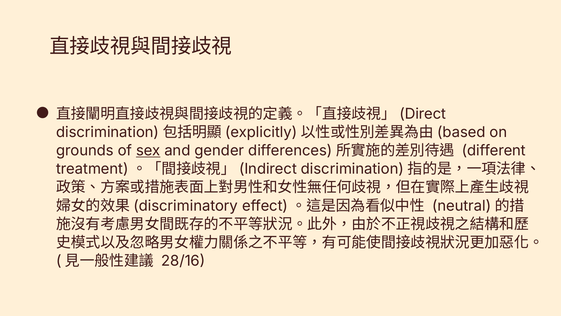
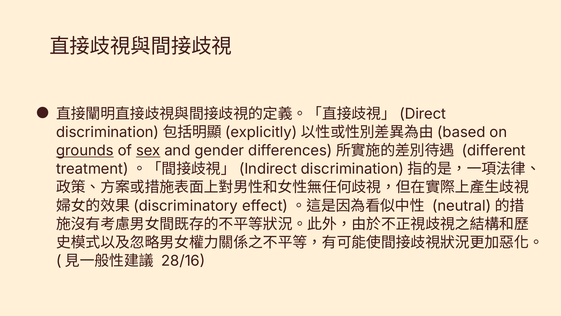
grounds underline: none -> present (85, 150)
